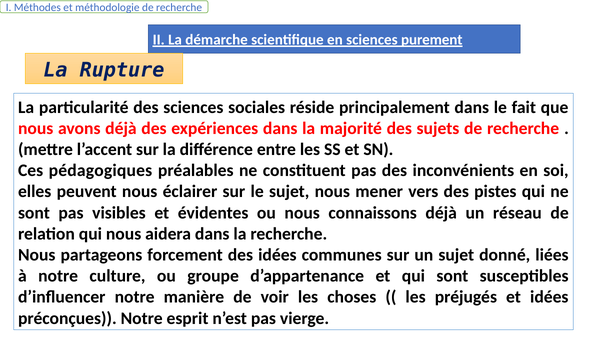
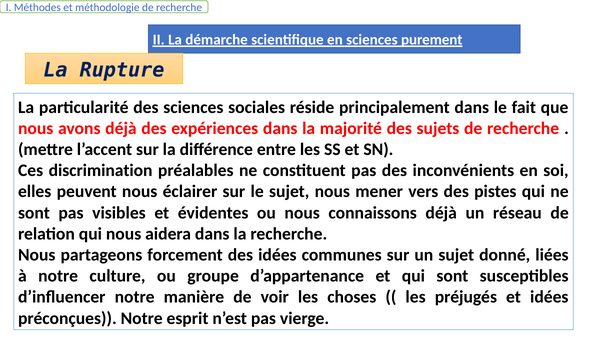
pédagogiques: pédagogiques -> discrimination (101, 171)
